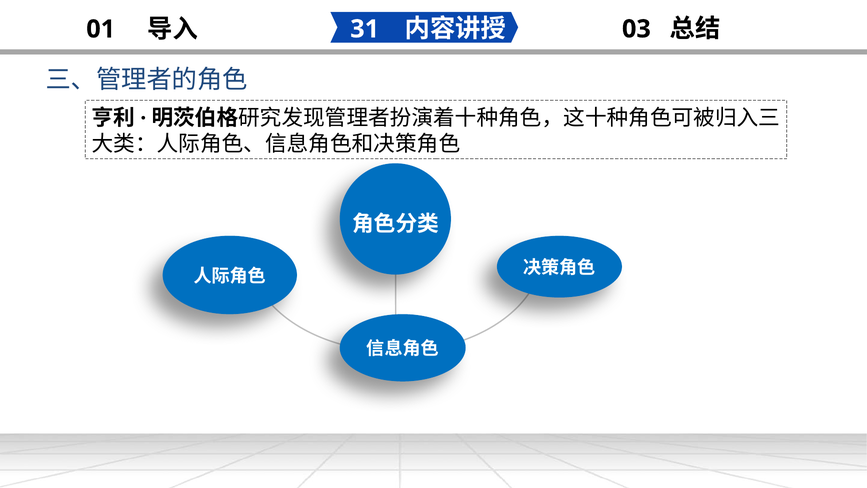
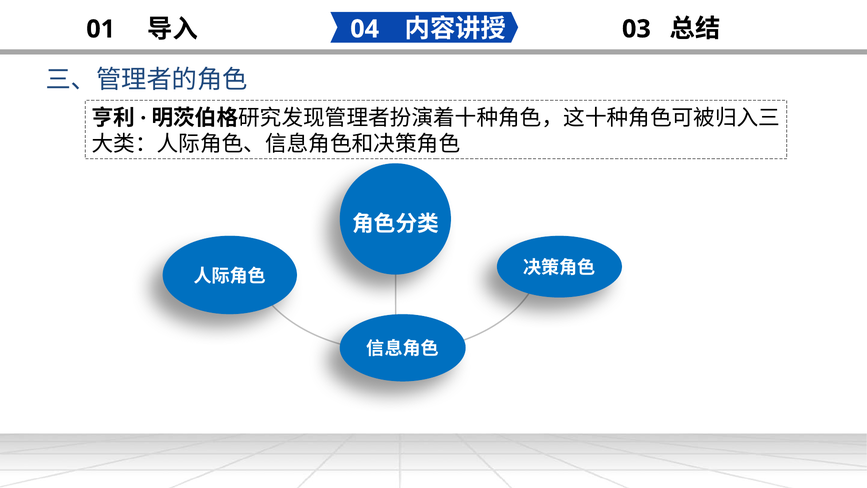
31: 31 -> 04 (365, 29)
